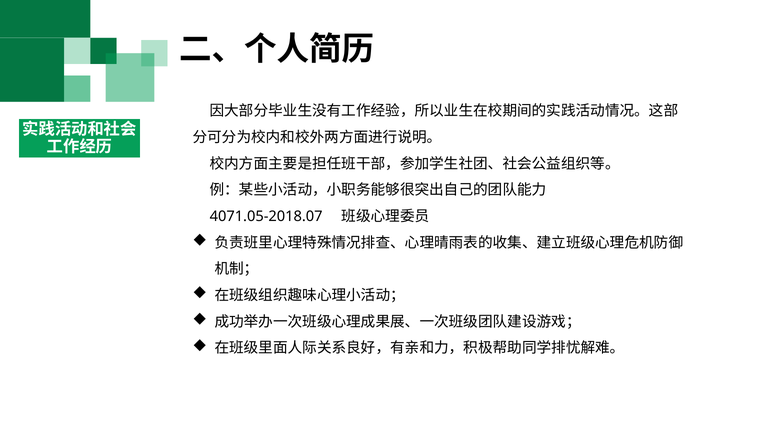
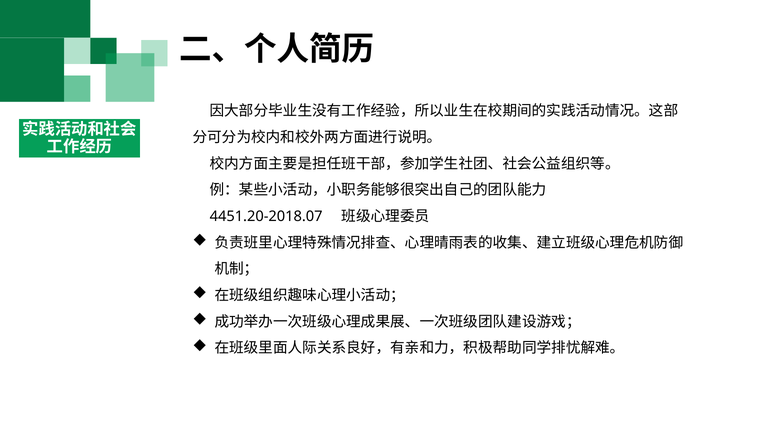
4071.05-2018.07: 4071.05-2018.07 -> 4451.20-2018.07 (266, 217)
